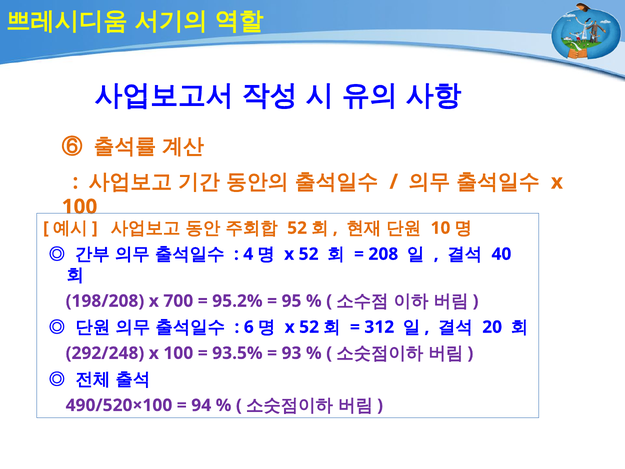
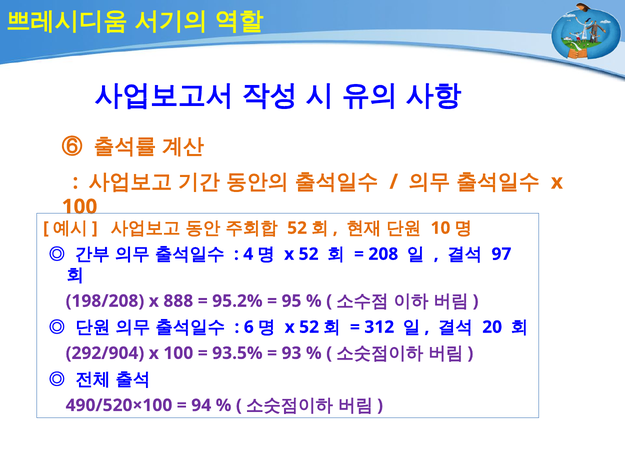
40: 40 -> 97 (501, 254)
700: 700 -> 888 (178, 301)
292/248: 292/248 -> 292/904 (105, 353)
